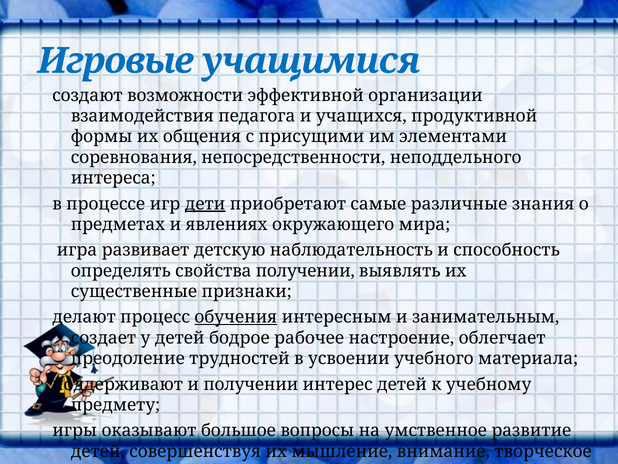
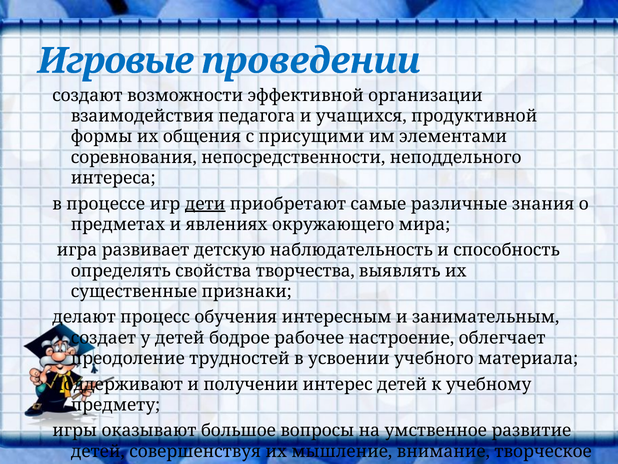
учащимися: учащимися -> проведении (311, 61)
свойства получении: получении -> творчества (305, 271)
обучения underline: present -> none (236, 317)
